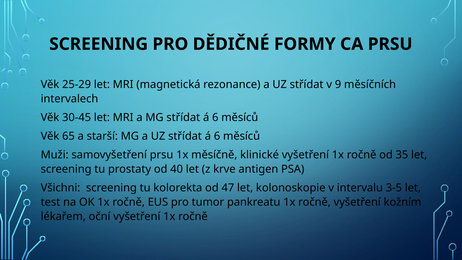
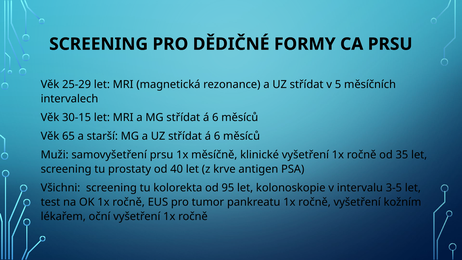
9: 9 -> 5 (338, 85)
30-45: 30-45 -> 30-15 (77, 118)
47: 47 -> 95 (228, 188)
